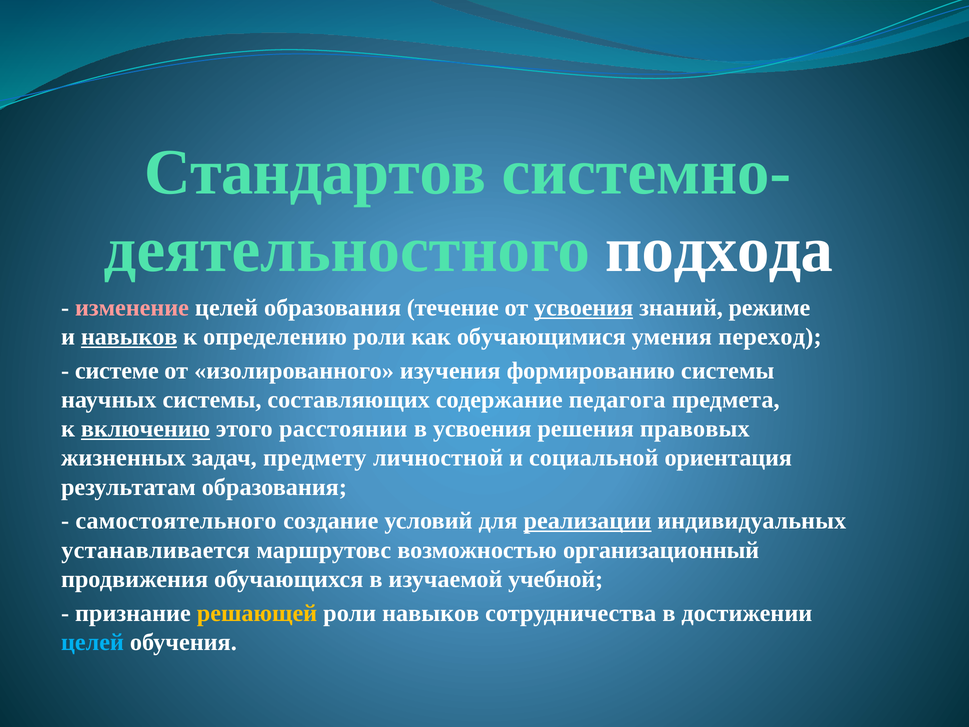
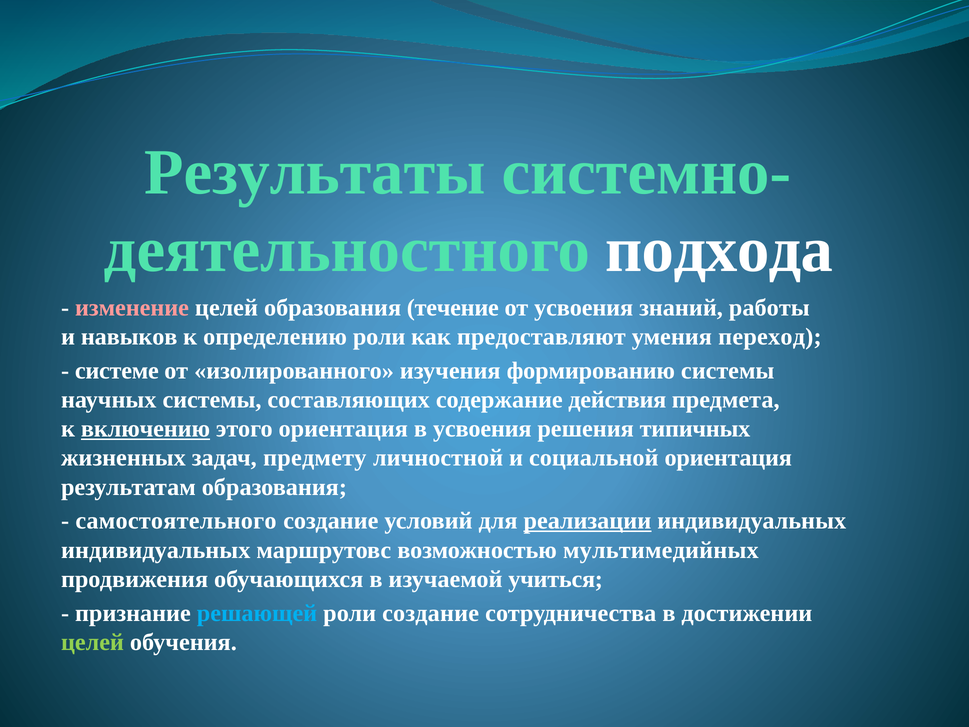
Стандартов: Стандартов -> Результаты (315, 172)
усвоения underline: present -> none (584, 308)
режиме: режиме -> работы (769, 308)
навыков underline: present -> none (129, 337)
обучающимися: обучающимися -> предоставляют (541, 337)
педагога: педагога -> действия (617, 400)
этого расстоянии: расстоянии -> ориентация (343, 429)
правовых: правовых -> типичных (695, 429)
устанавливается: устанавливается -> индивидуальных (156, 550)
организационный: организационный -> мультимедийных (661, 550)
учебной: учебной -> учиться (556, 579)
решающей colour: yellow -> light blue (257, 613)
роли навыков: навыков -> создание (431, 613)
целей colour: light blue -> light green (92, 642)
